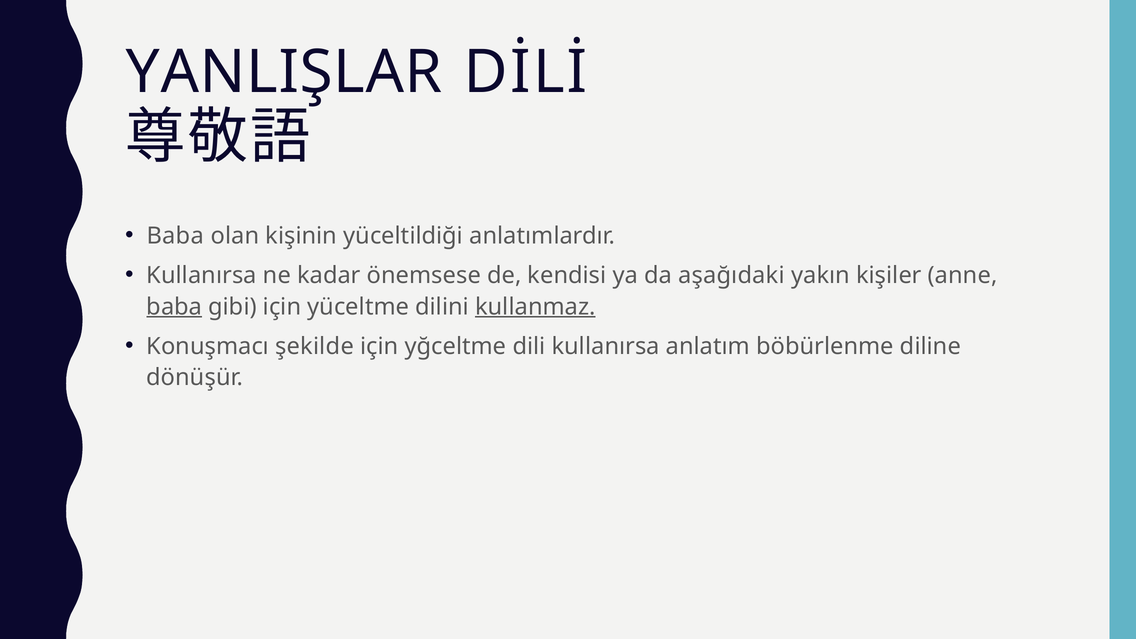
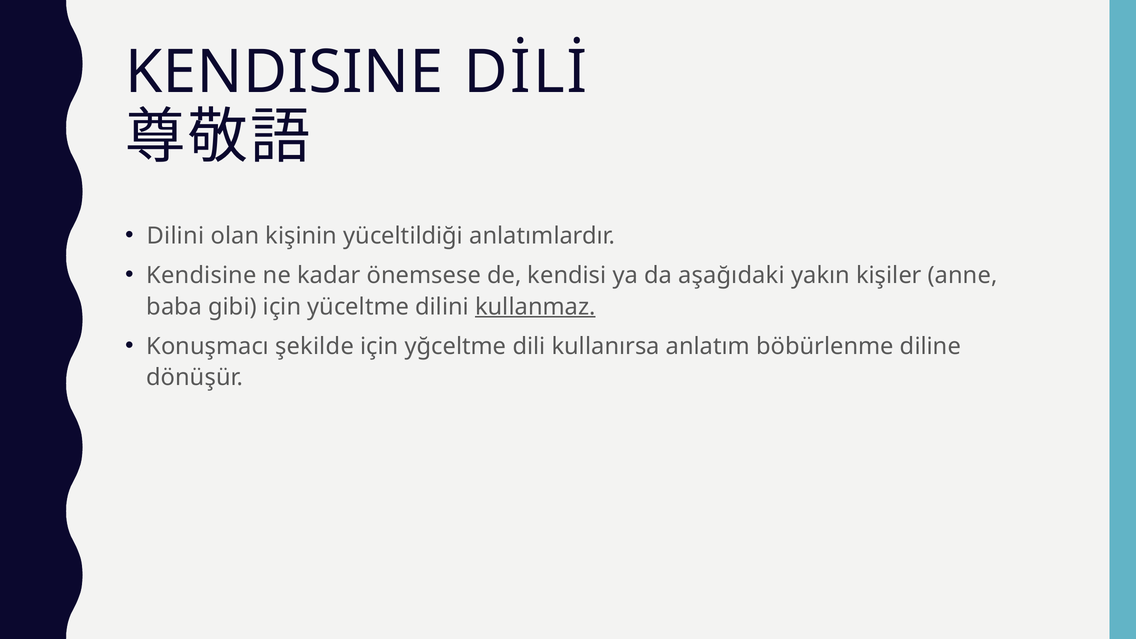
YANLIŞLAR: YANLIŞLAR -> KENDISINE (284, 72)
Baba: Baba -> Dilini (175, 236)
Kullanırsa: Kullanırsa -> Kendisine (202, 275)
baba underline: present -> none (174, 307)
